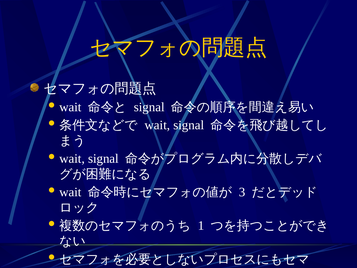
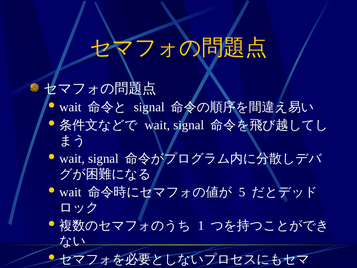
3: 3 -> 5 (242, 192)
